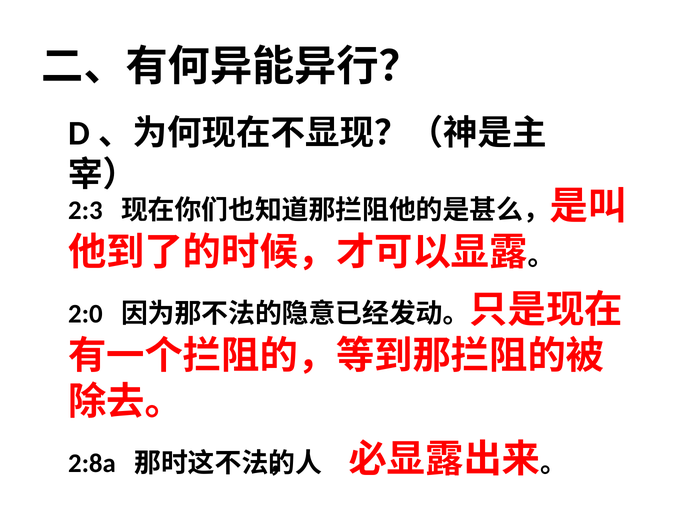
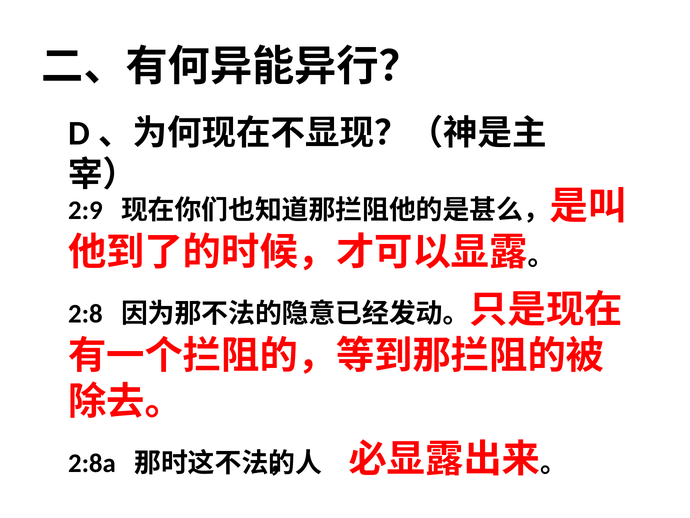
2:3: 2:3 -> 2:9 (85, 210)
2:0: 2:0 -> 2:8 (85, 314)
